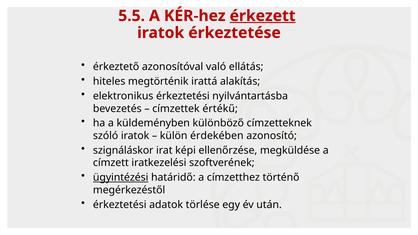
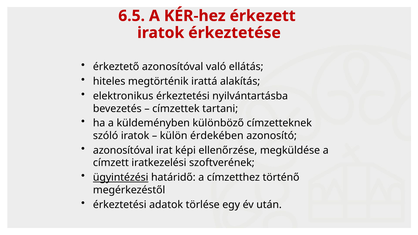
5.5: 5.5 -> 6.5 (132, 16)
érkezett underline: present -> none (263, 16)
értékű: értékű -> tartani (220, 109)
szignáláskor: szignáláskor -> azonosítóval (123, 150)
